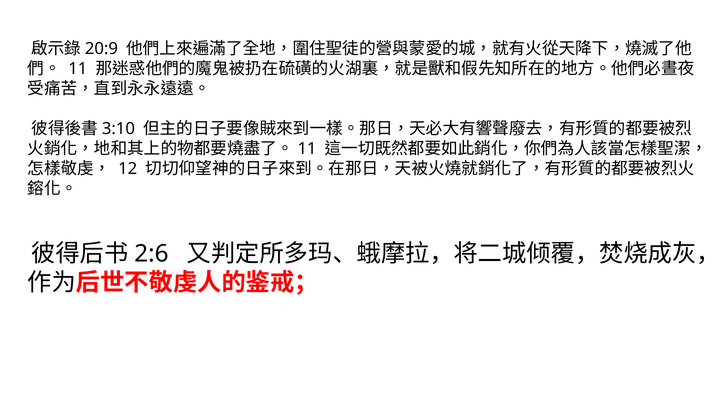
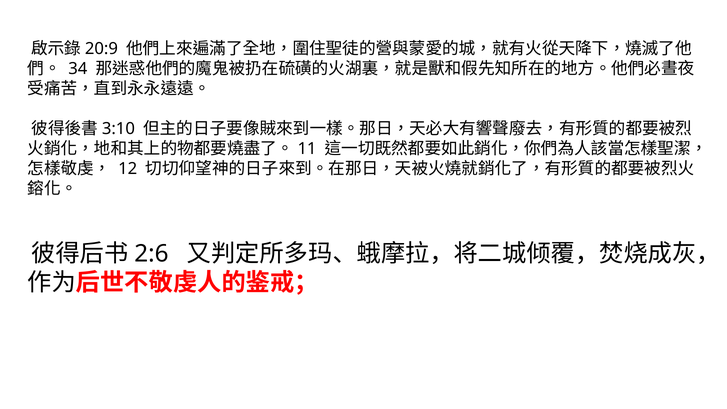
11: 11 -> 34 (78, 69)
